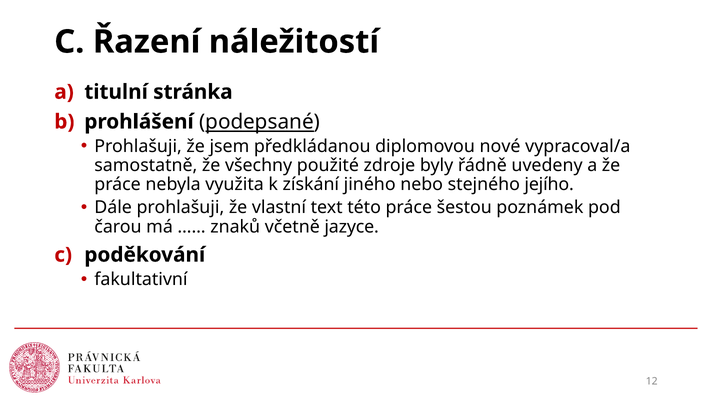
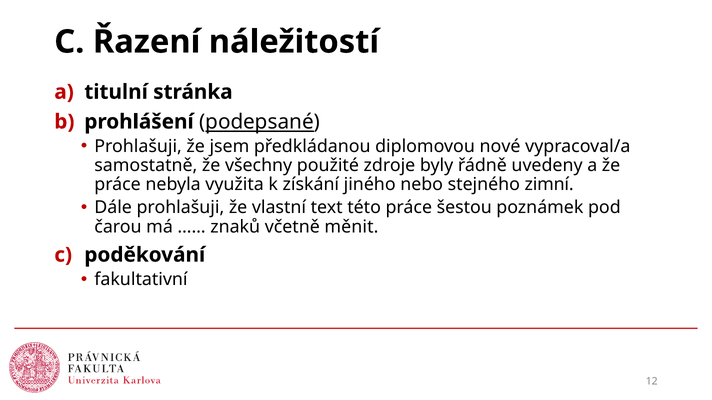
jejího: jejího -> zimní (549, 185)
jazyce: jazyce -> měnit (351, 227)
